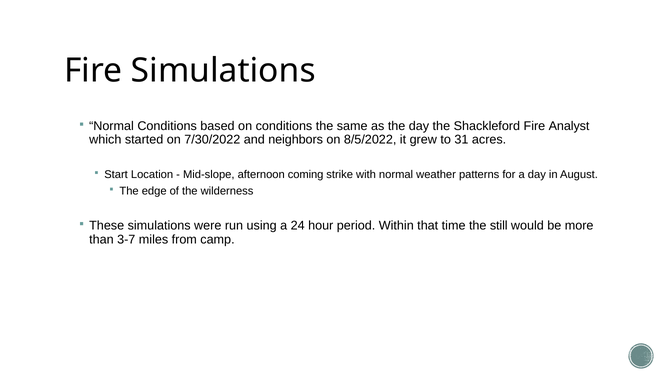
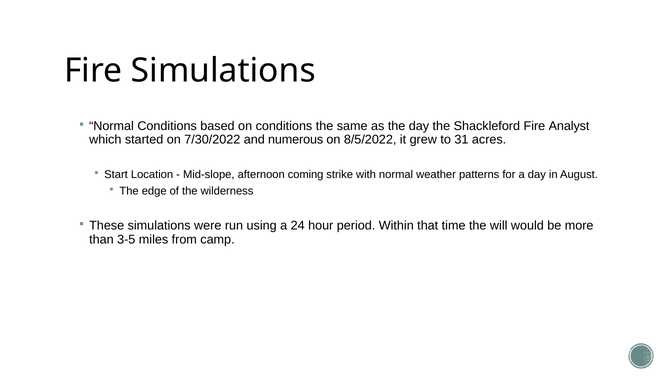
neighbors: neighbors -> numerous (296, 140)
still: still -> will (499, 226)
3-7: 3-7 -> 3-5 (126, 239)
